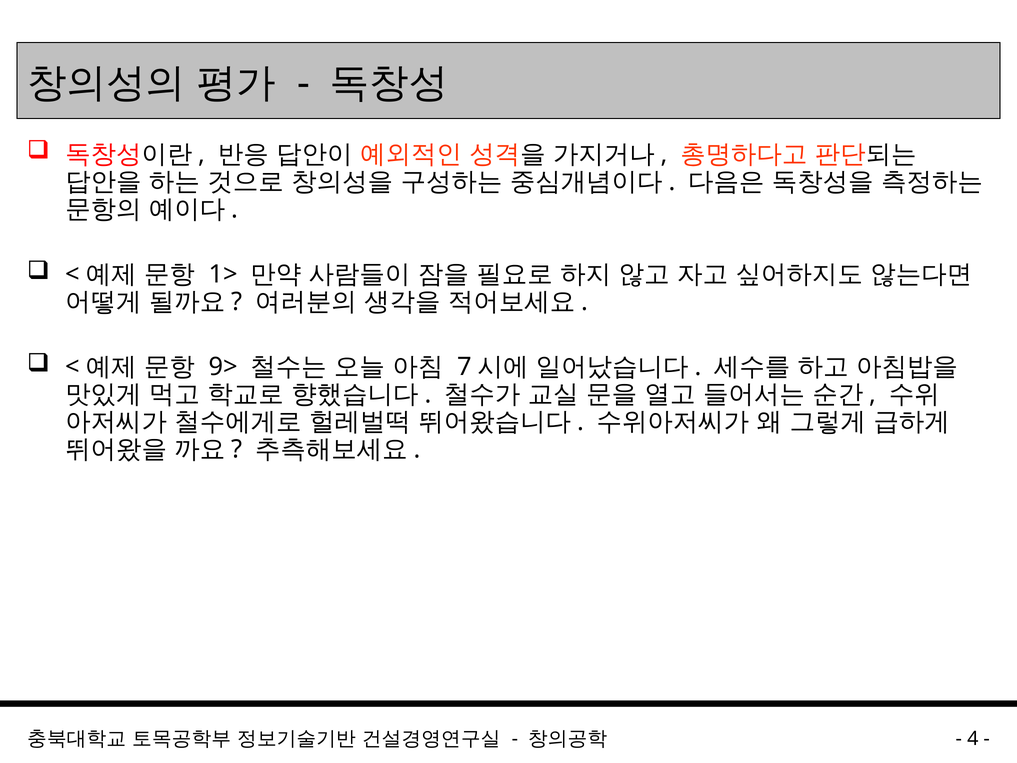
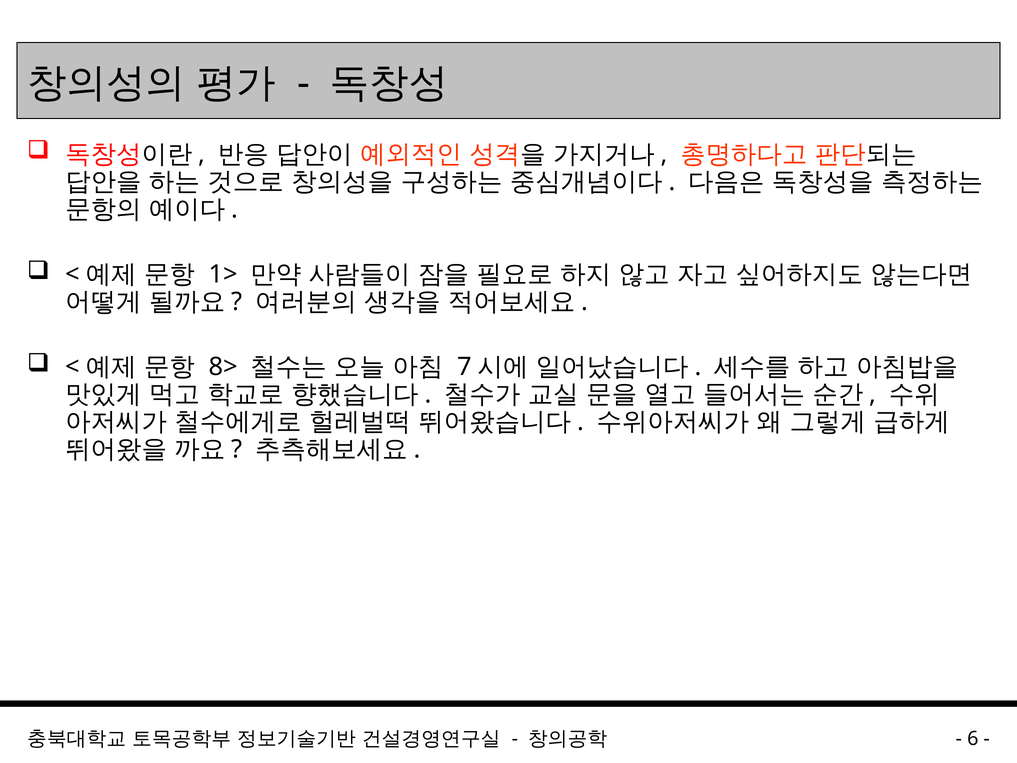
9>: 9> -> 8> (223, 367)
4: 4 -> 6 (973, 739)
